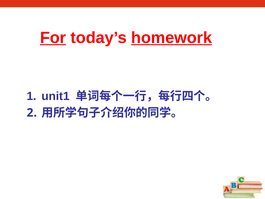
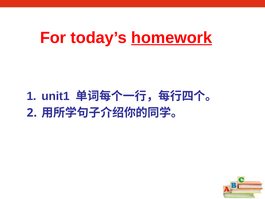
For underline: present -> none (53, 38)
